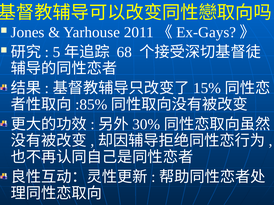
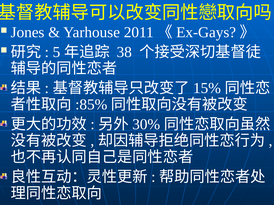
68: 68 -> 38 (124, 52)
